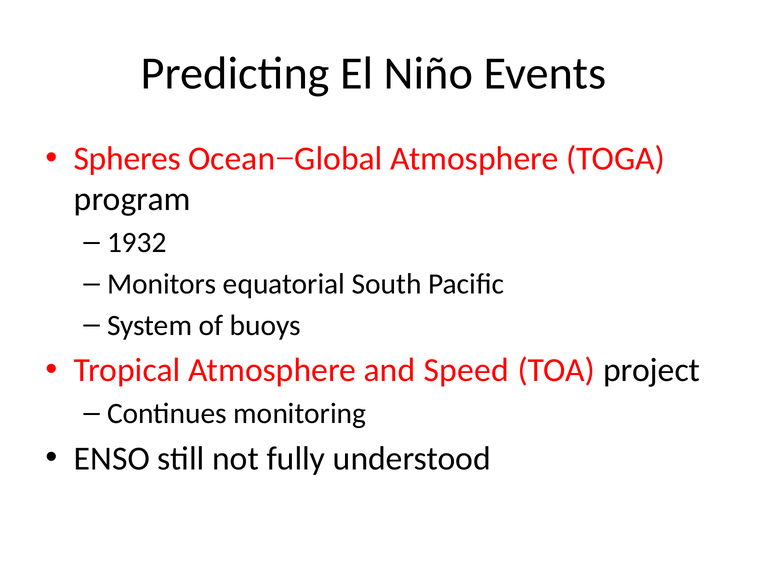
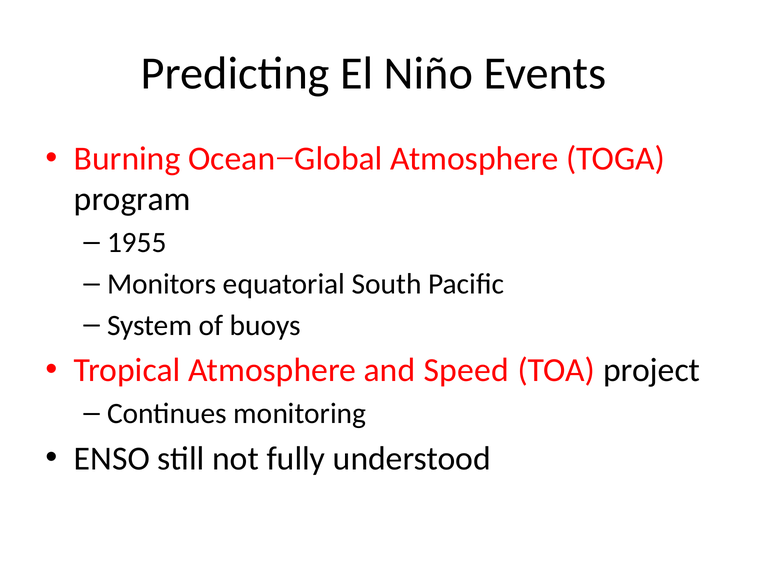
Spheres: Spheres -> Burning (127, 159)
1932: 1932 -> 1955 (137, 243)
